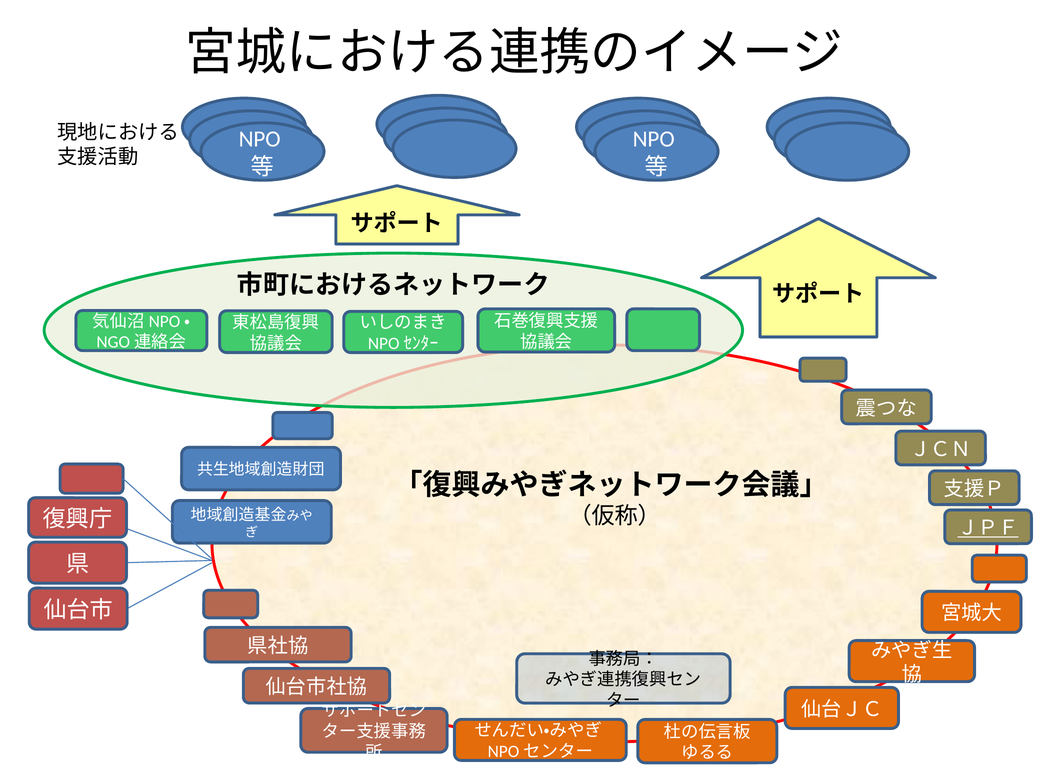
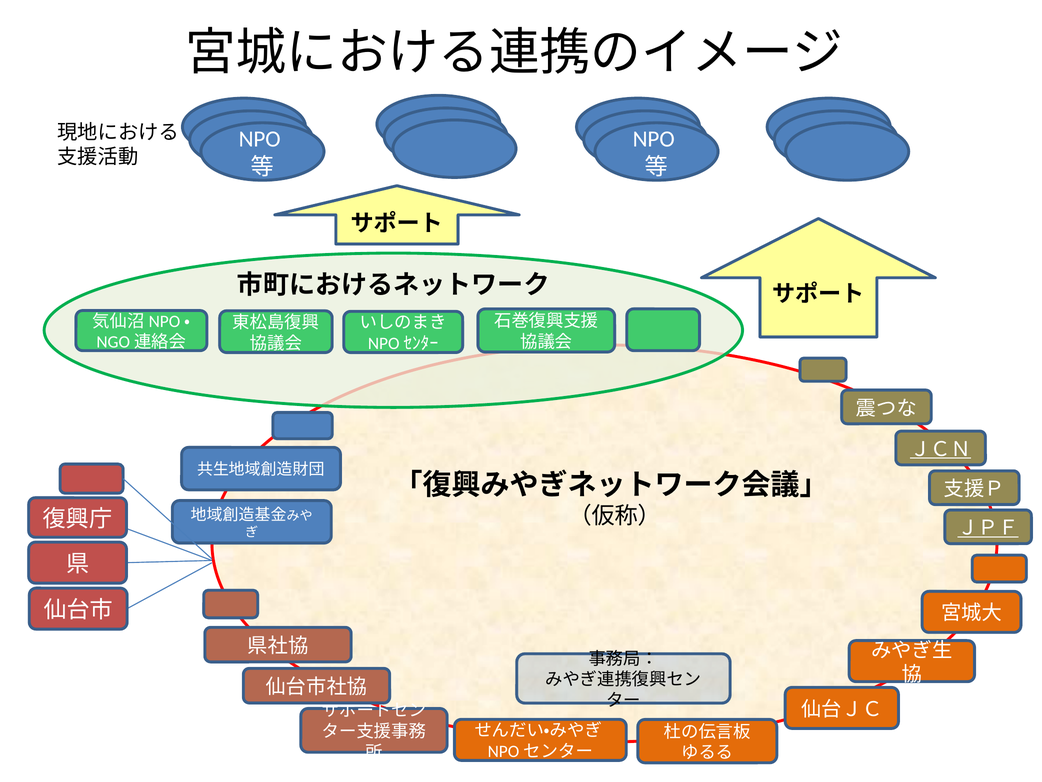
ＪＣＮ underline: none -> present (941, 449)
